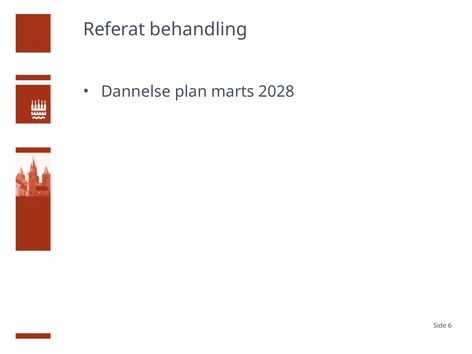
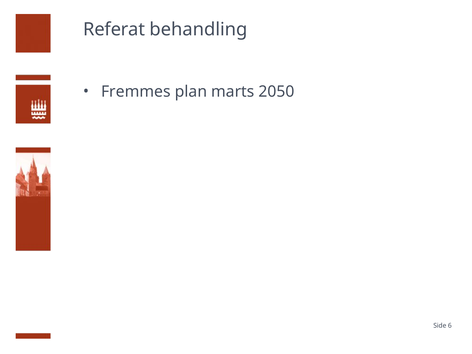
Dannelse: Dannelse -> Fremmes (136, 92)
2028: 2028 -> 2050 (277, 92)
